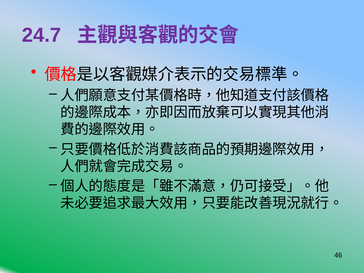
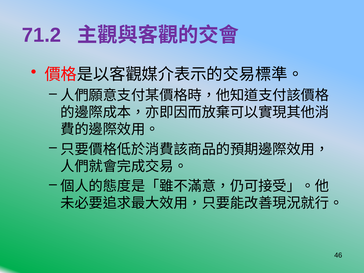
24.7: 24.7 -> 71.2 (41, 35)
